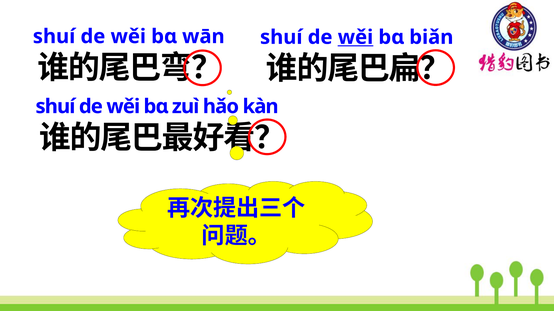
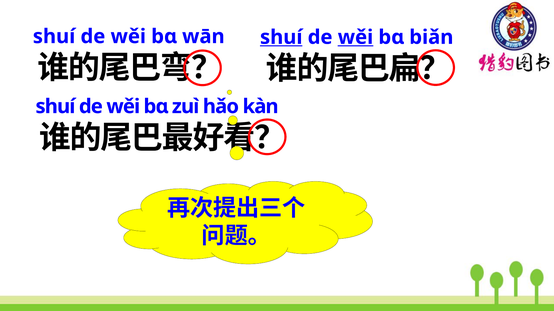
shuí underline: none -> present (281, 37)
